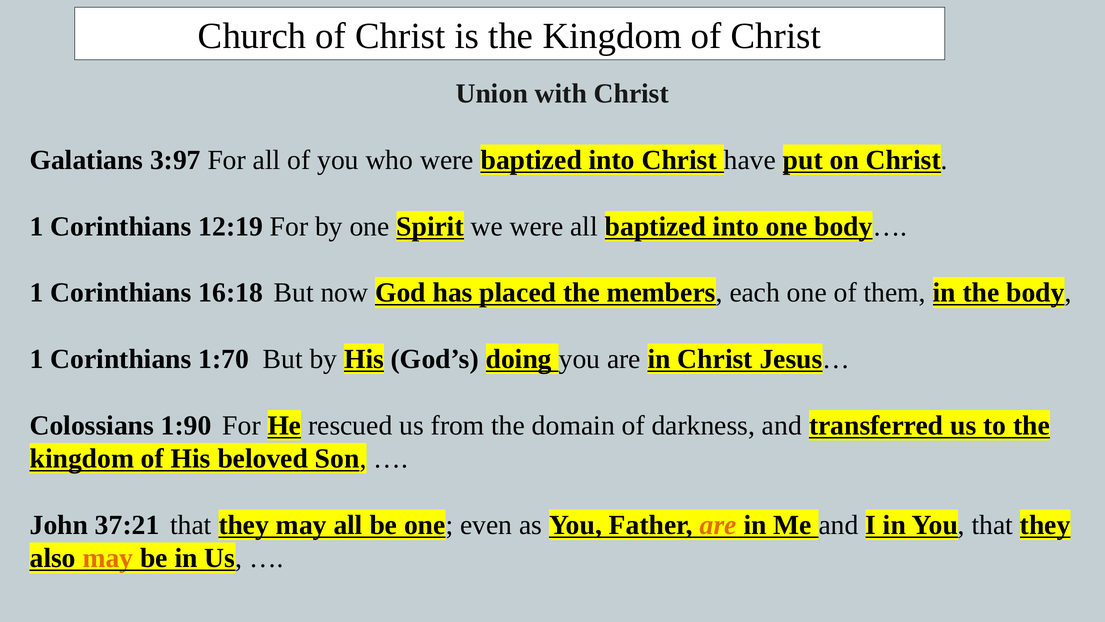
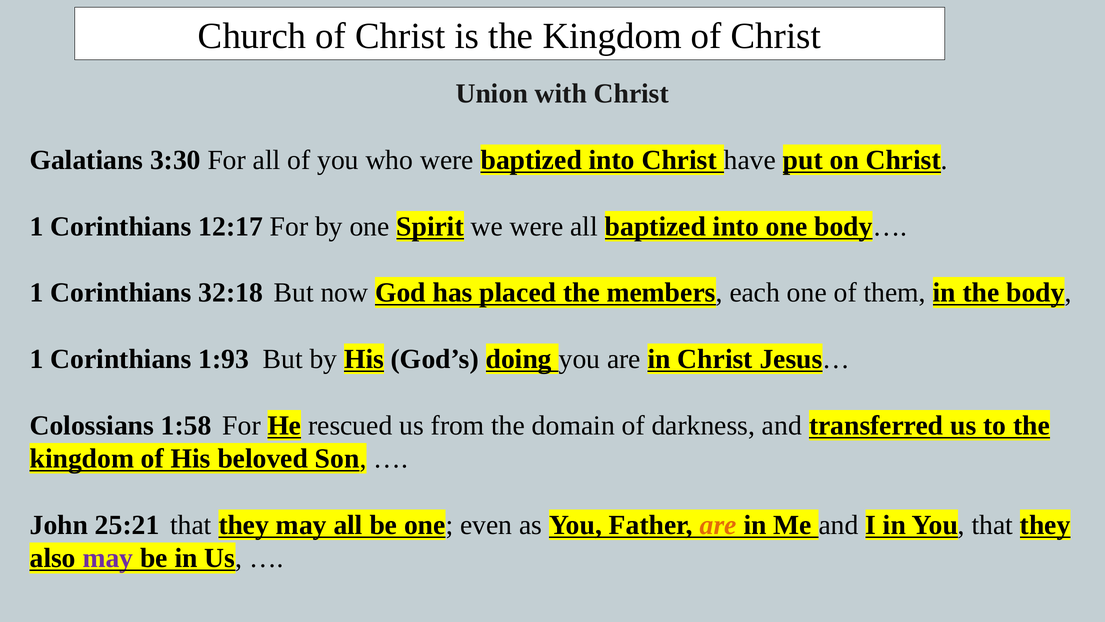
3:97: 3:97 -> 3:30 (175, 160)
12:19: 12:19 -> 12:17 (231, 226)
16:18: 16:18 -> 32:18 (231, 293)
1:70: 1:70 -> 1:93 (224, 359)
1:90: 1:90 -> 1:58 (186, 425)
37:21: 37:21 -> 25:21 (127, 525)
may colour: orange -> purple (108, 558)
